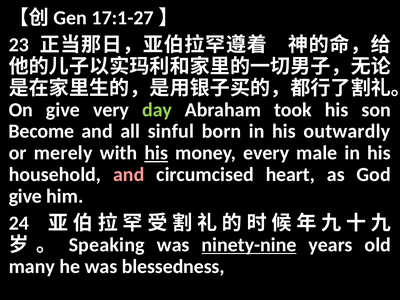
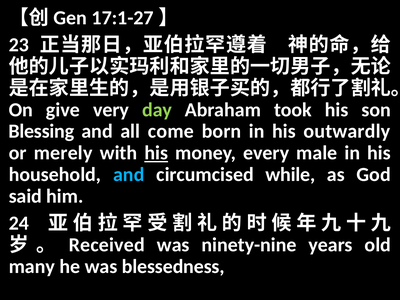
Become: Become -> Blessing (41, 131)
sinful: sinful -> come (171, 131)
and colour: pink -> light blue (129, 175)
heart: heart -> while (290, 175)
give: give -> said (25, 196)
Speaking: Speaking -> Received (107, 245)
ninety-nine underline: present -> none (249, 245)
